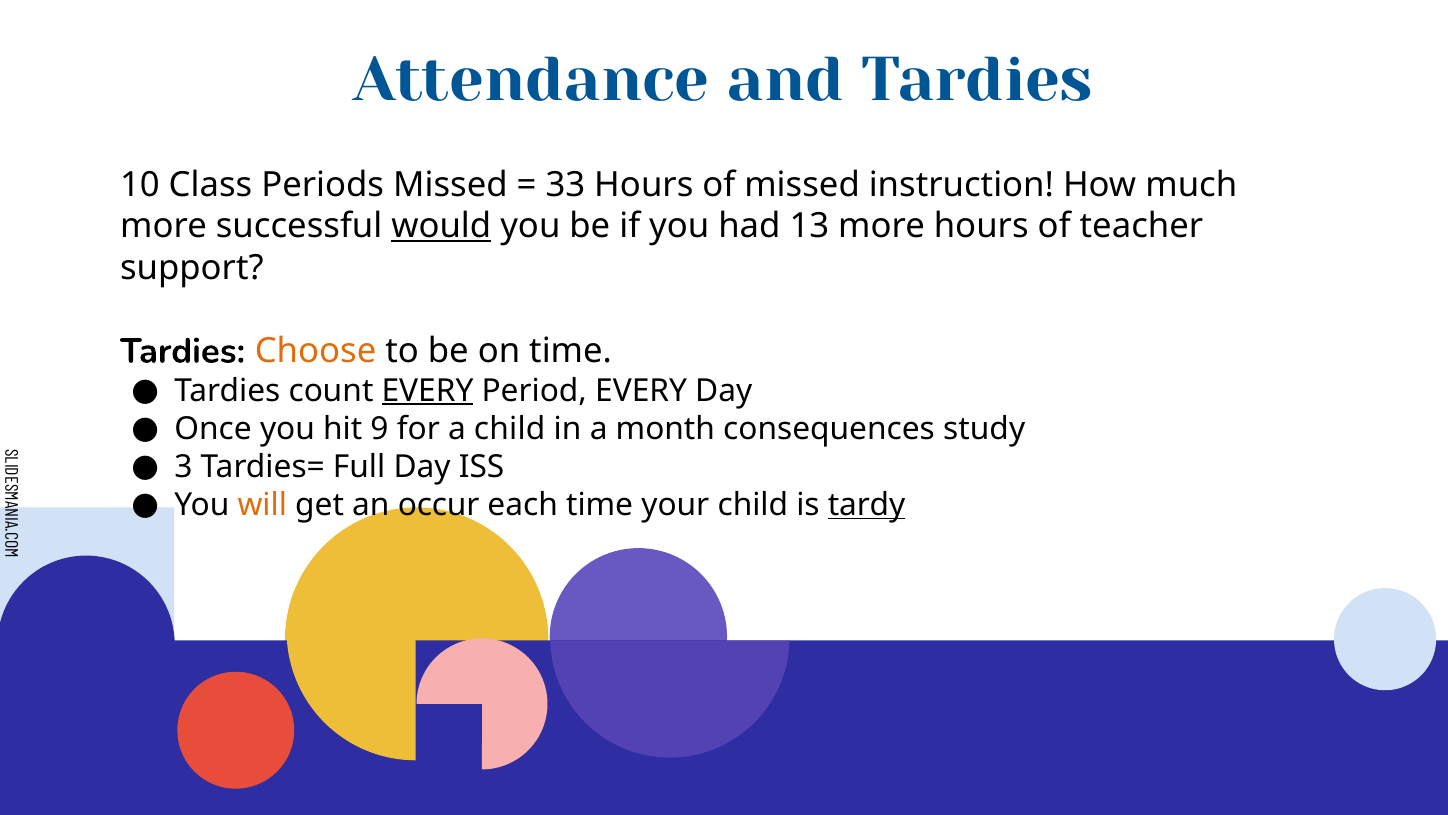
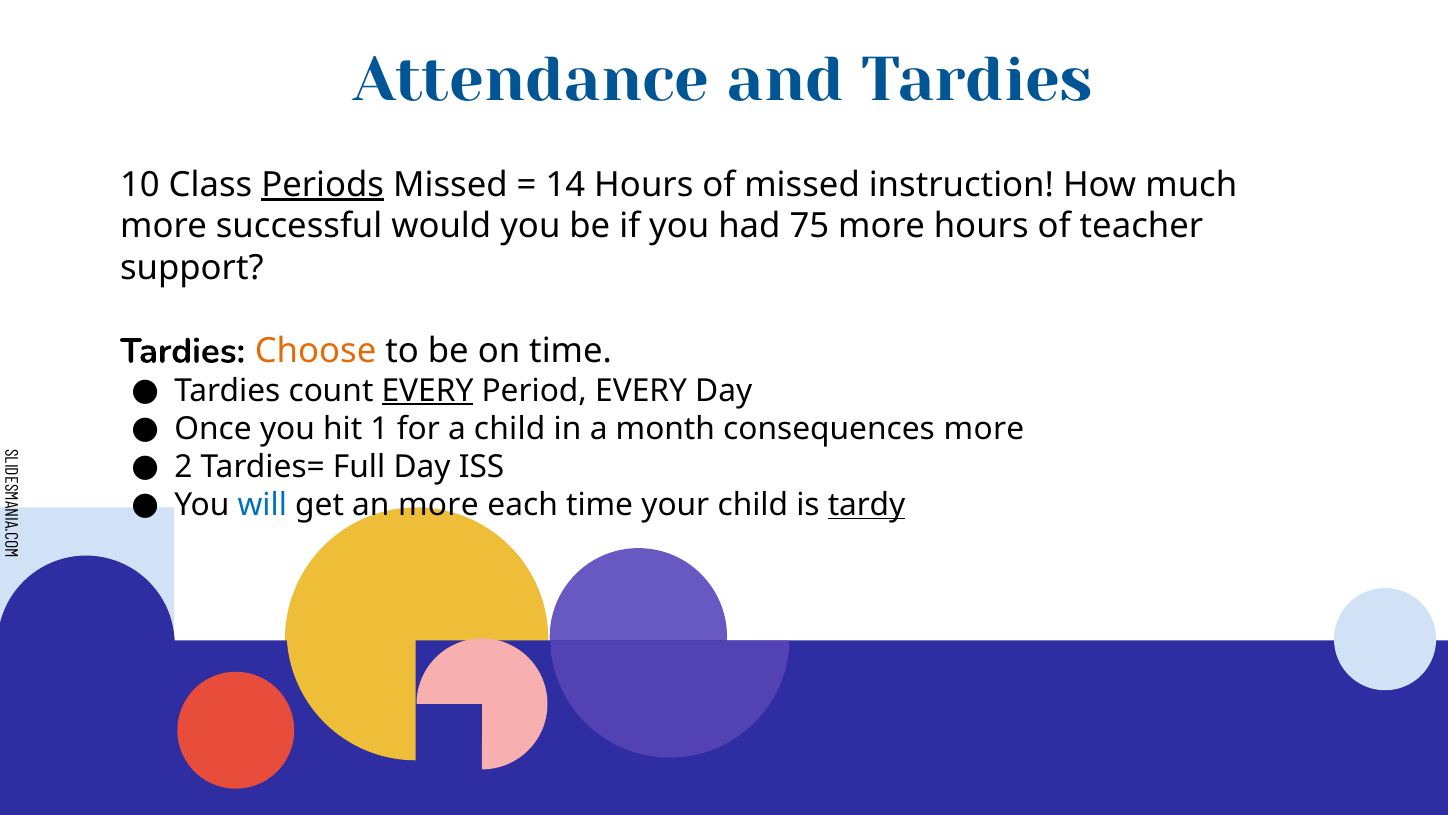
Periods underline: none -> present (323, 185)
33: 33 -> 14 (565, 185)
would underline: present -> none (441, 226)
13: 13 -> 75 (809, 226)
9: 9 -> 1 (379, 429)
consequences study: study -> more (984, 429)
3: 3 -> 2 (184, 467)
will colour: orange -> blue (262, 505)
an occur: occur -> more (438, 505)
